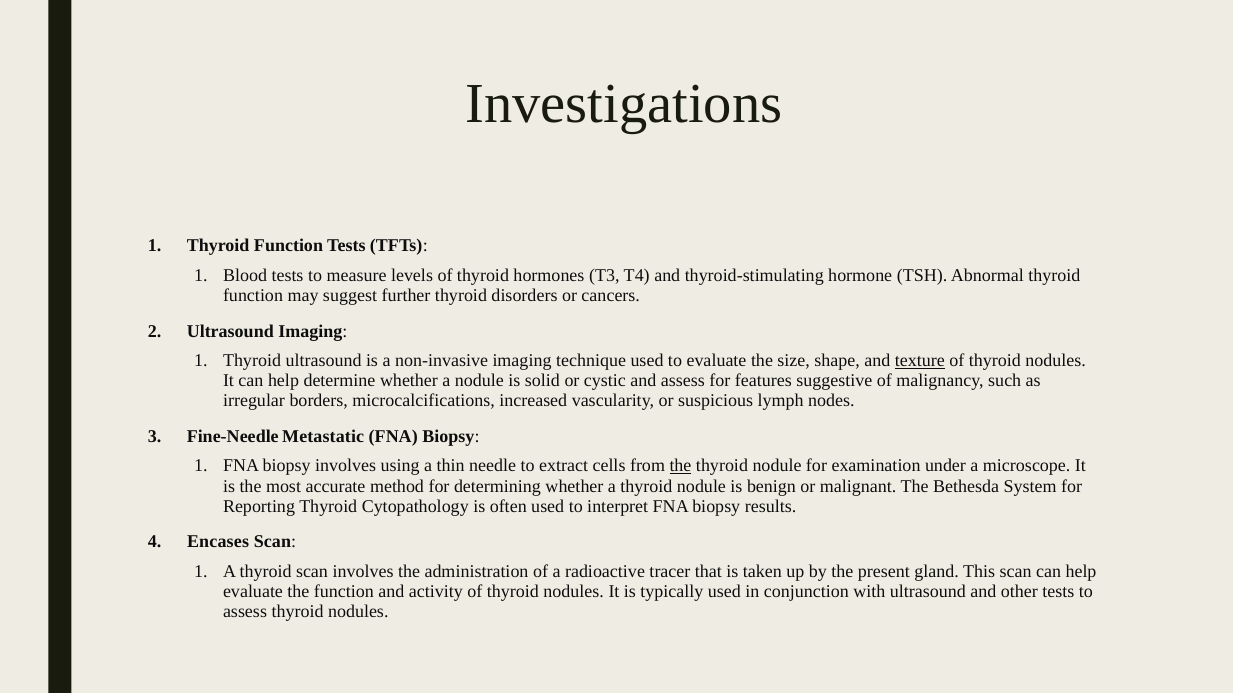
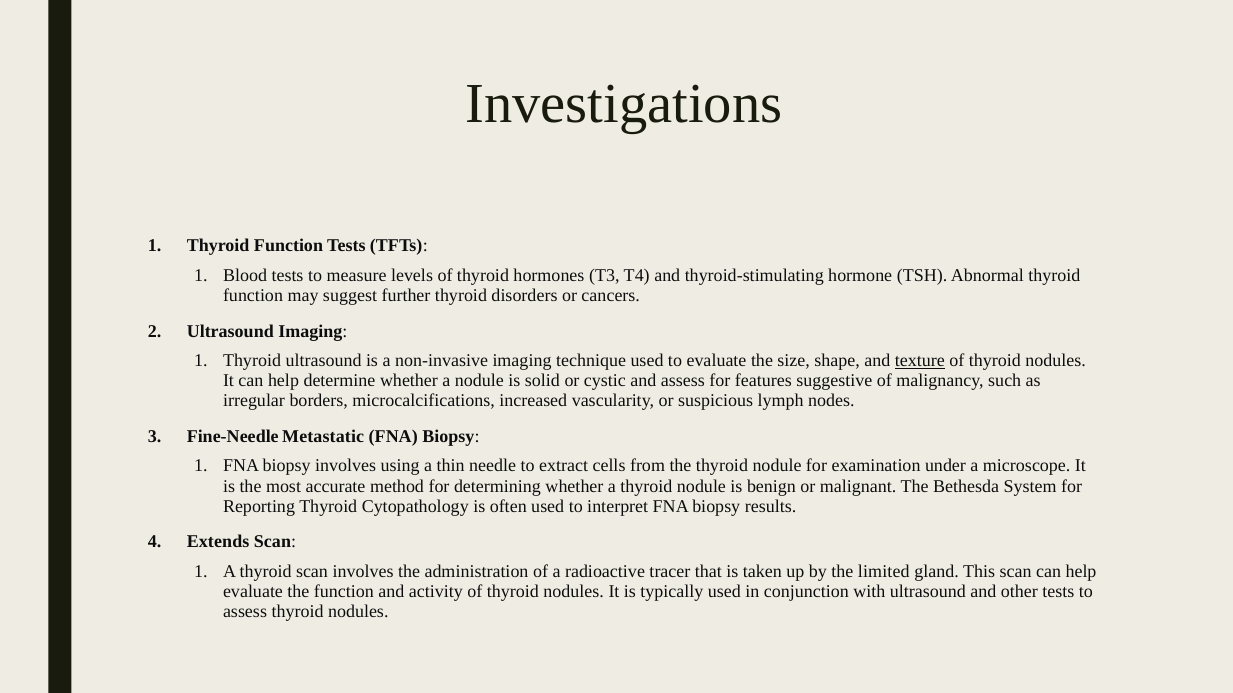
the underline: present -> none (680, 466)
Encases: Encases -> Extends (218, 542)
present: present -> limited (884, 572)
